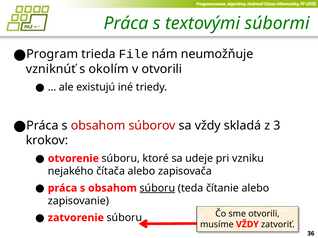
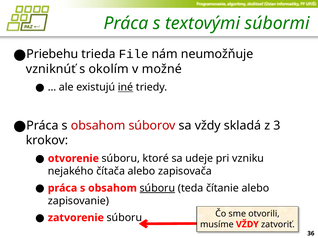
Program: Program -> Priebehu (52, 54)
v otvorili: otvorili -> možné (162, 69)
iné underline: none -> present (126, 87)
